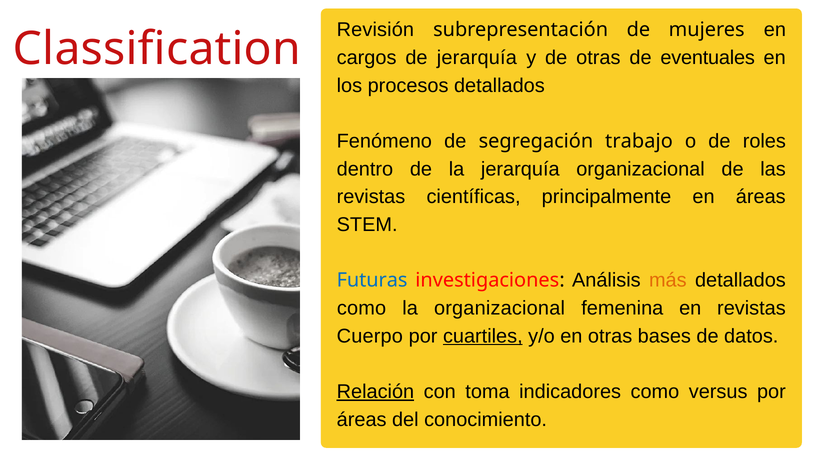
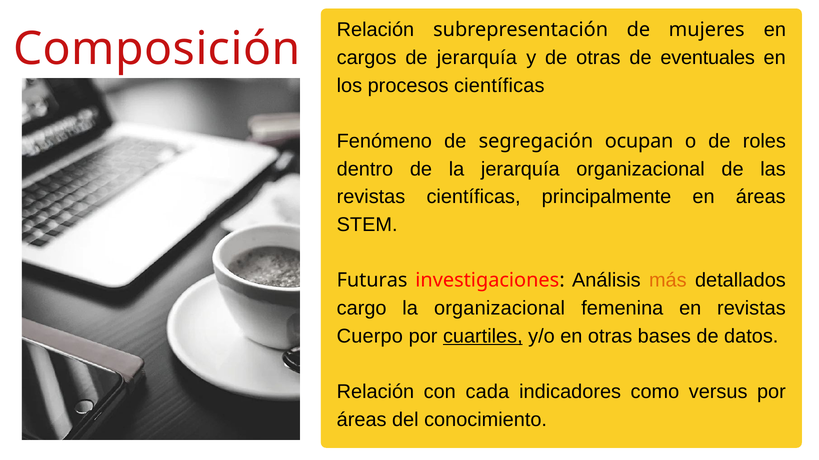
Revisión: Revisión -> Relación (375, 30)
Classification: Classification -> Composición (157, 49)
procesos detallados: detallados -> científicas (499, 86)
trabajo: trabajo -> ocupan (639, 141)
Futuras colour: blue -> black (372, 281)
como: como -> cargo (362, 309)
Relación underline: present -> none (375, 392)
toma: toma -> cada (487, 392)
